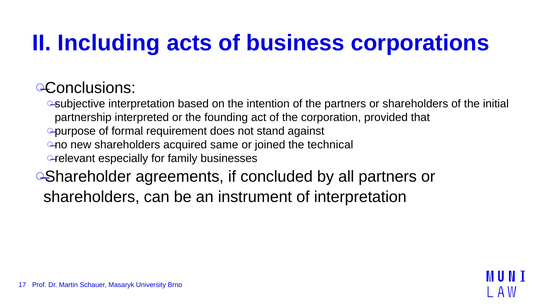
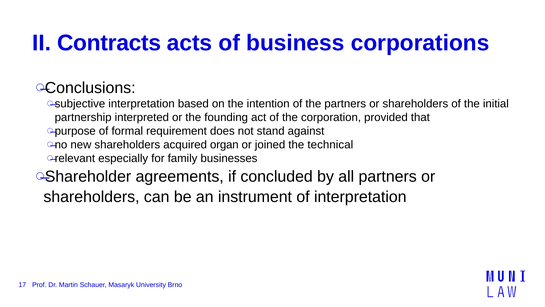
Including: Including -> Contracts (109, 43)
same: same -> organ (224, 145)
